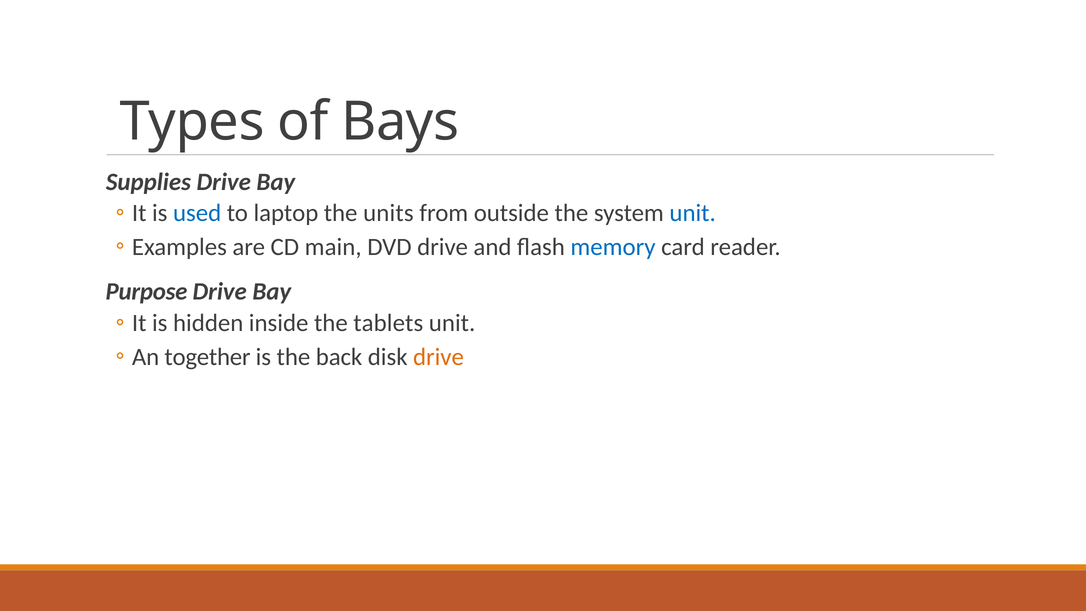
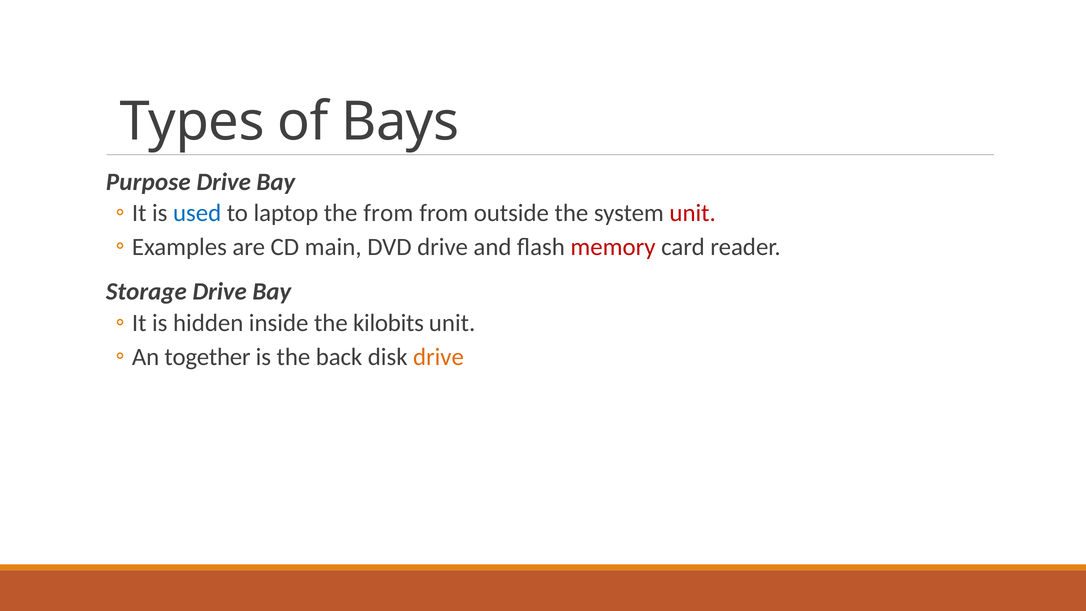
Supplies: Supplies -> Purpose (148, 182)
the units: units -> from (388, 213)
unit colour: blue -> red (693, 213)
memory colour: blue -> red (613, 247)
Purpose: Purpose -> Storage (146, 292)
tablets: tablets -> kilobits (388, 323)
